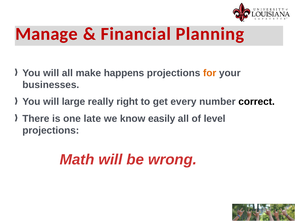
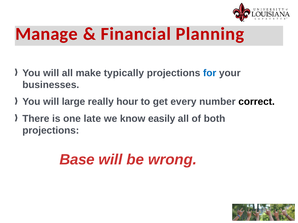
happens: happens -> typically (124, 73)
for colour: orange -> blue (210, 73)
right: right -> hour (127, 102)
level: level -> both (215, 119)
Math: Math -> Base (77, 160)
